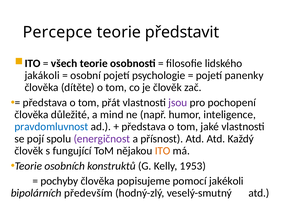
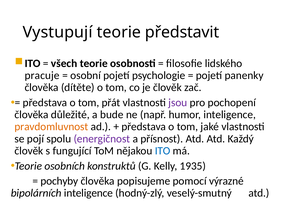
Percepce: Percepce -> Vystupují (58, 32)
jakákoli: jakákoli -> pracuje (42, 75)
mind: mind -> bude (112, 115)
pravdomluvnost colour: blue -> orange (51, 127)
ITO colour: orange -> blue (163, 151)
1953: 1953 -> 1935 (193, 166)
jakékoli: jakékoli -> výrazné (226, 181)
bipolárních především: především -> inteligence (88, 193)
